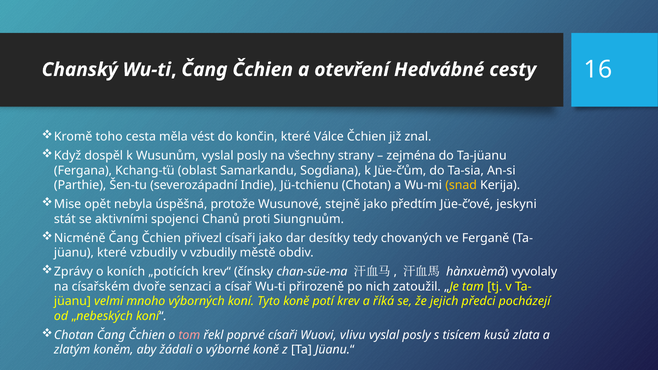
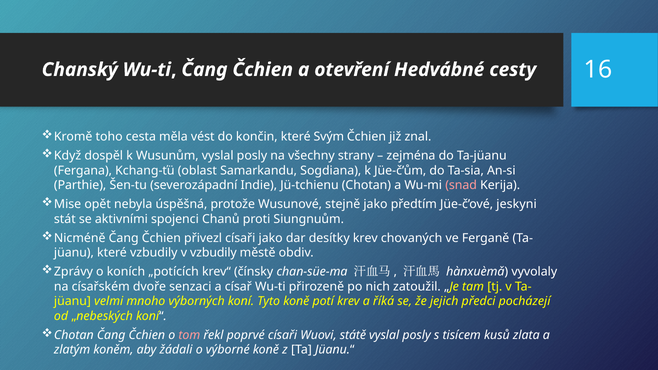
Válce: Válce -> Svým (329, 137)
snad colour: yellow -> pink (461, 185)
desítky tedy: tedy -> krev (365, 238)
vlivu: vlivu -> státě (353, 335)
